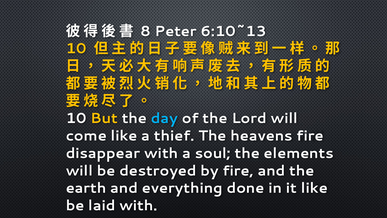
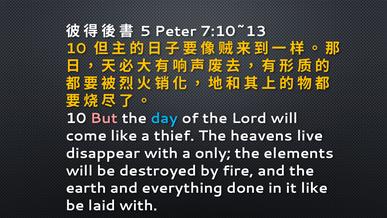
8: 8 -> 5 (146, 31)
6:10~13: 6:10~13 -> 7:10~13 (234, 31)
But colour: yellow -> pink (104, 118)
heavens fire: fire -> live (310, 136)
soul: soul -> only (213, 153)
